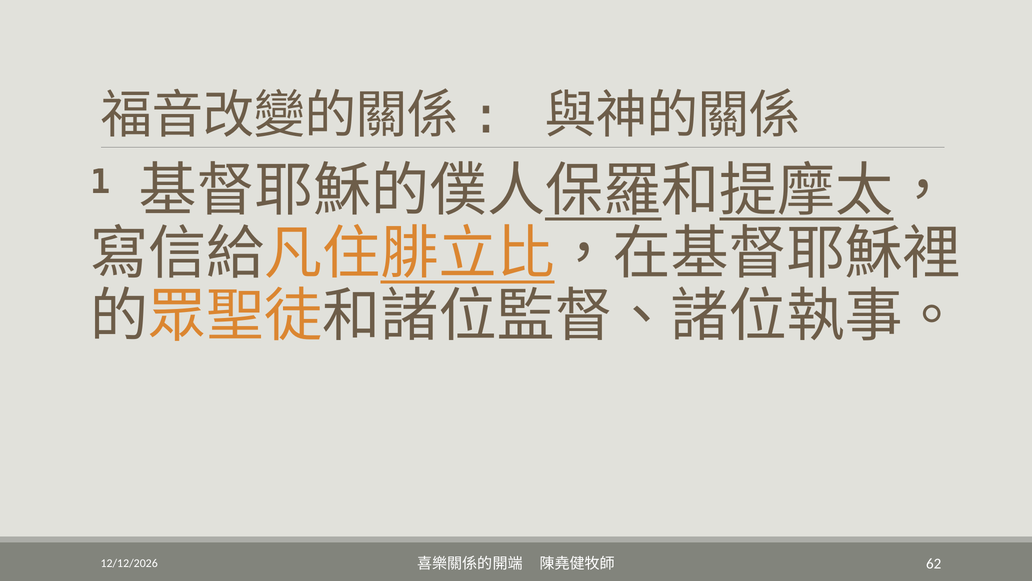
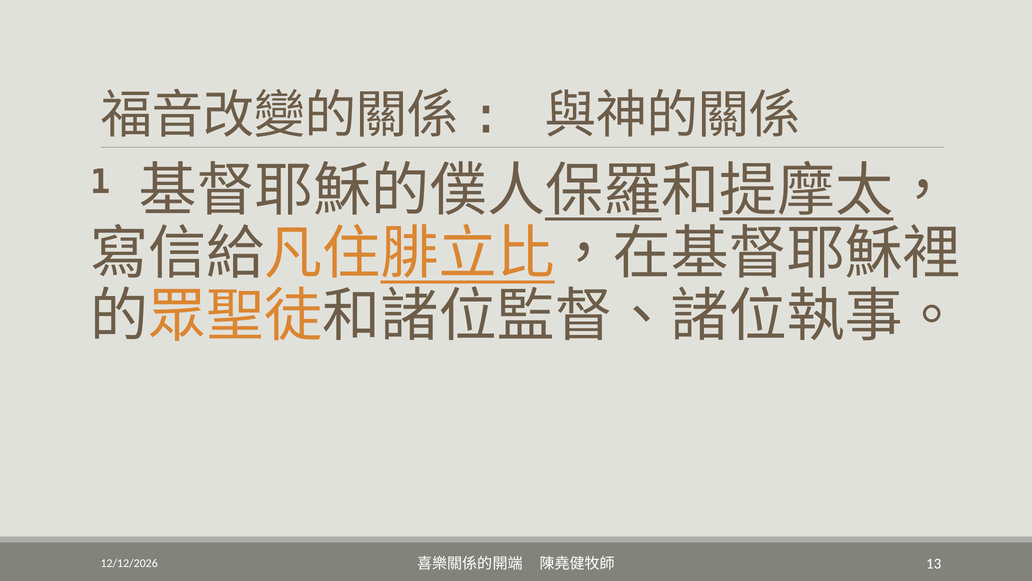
62: 62 -> 13 (934, 563)
